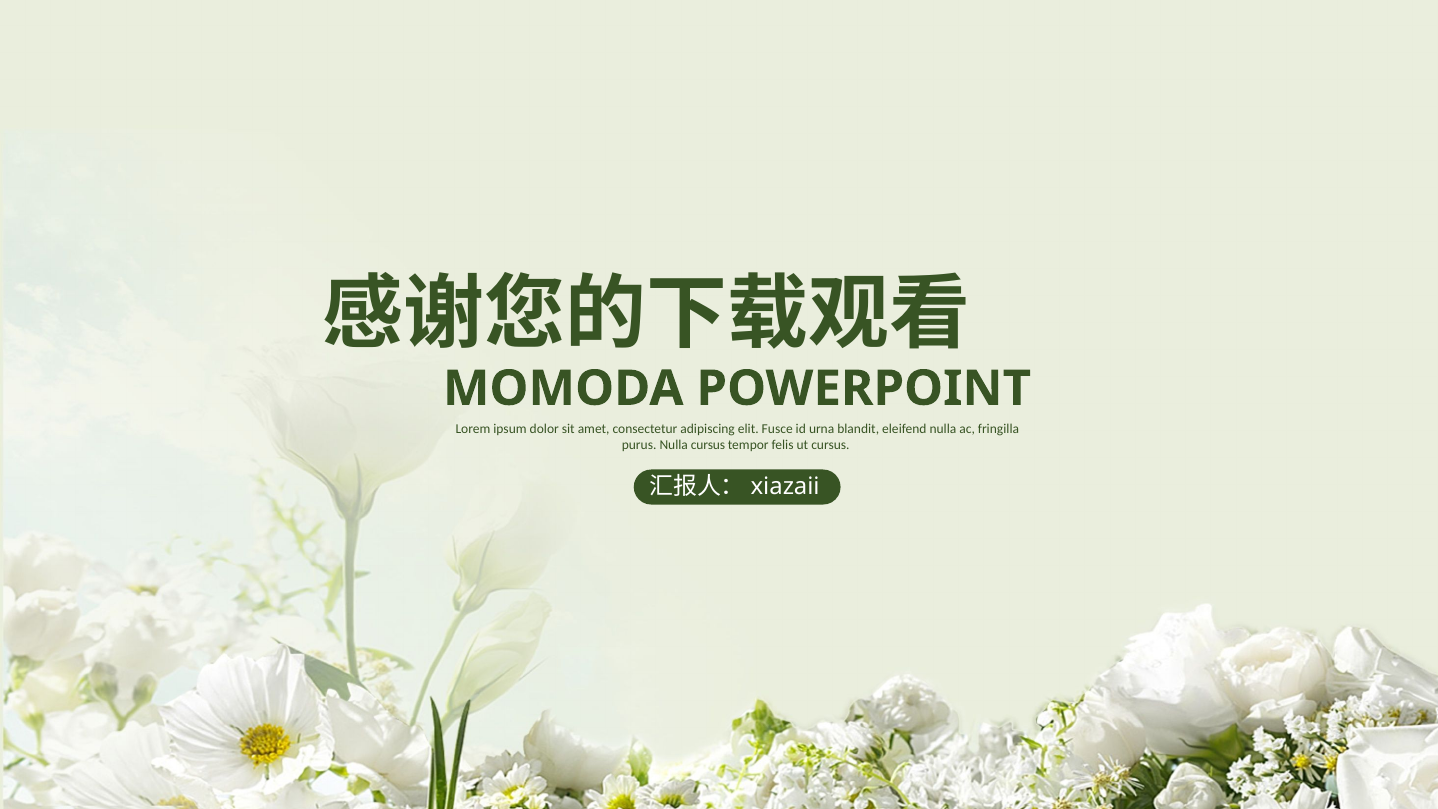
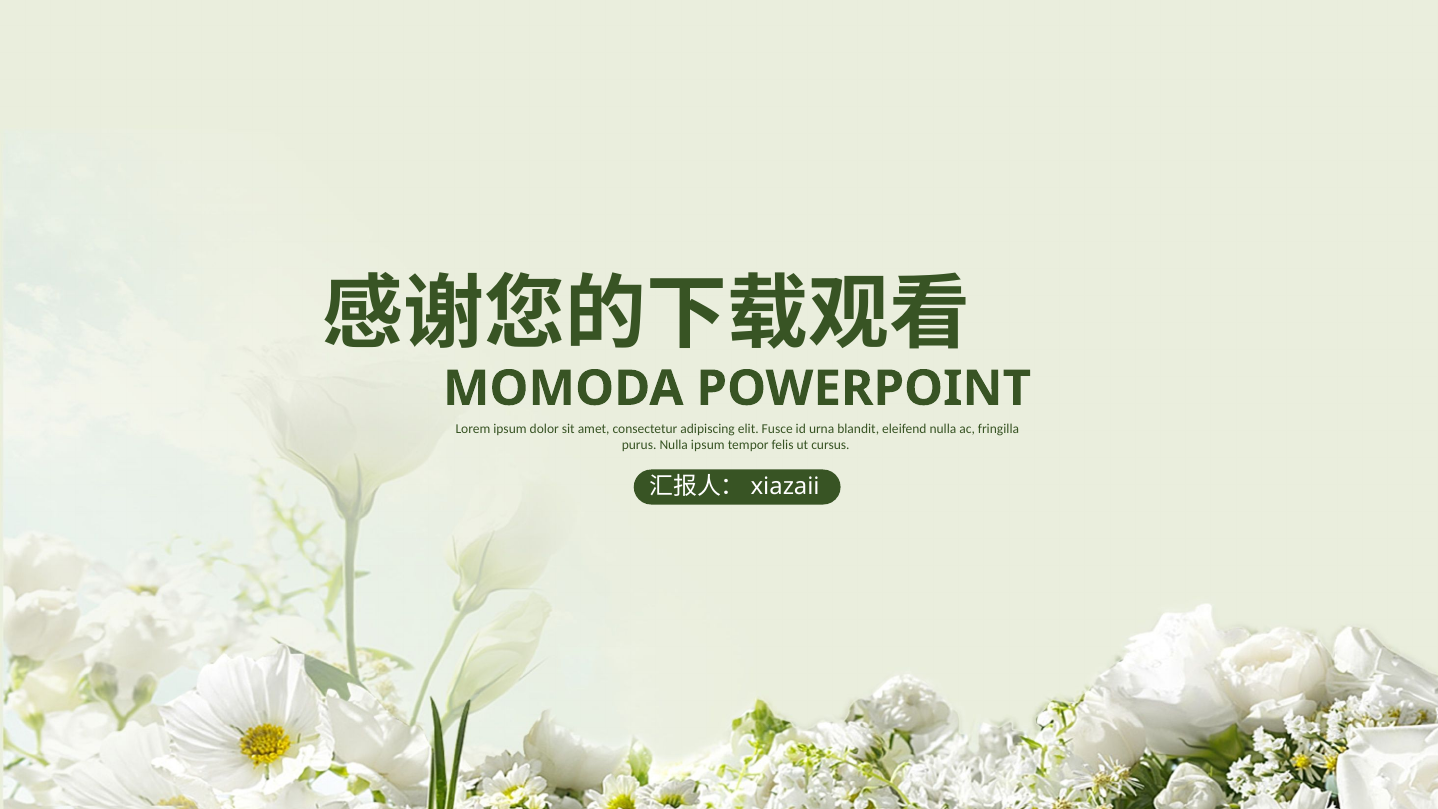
Nulla cursus: cursus -> ipsum (708, 445)
